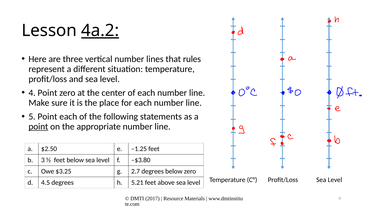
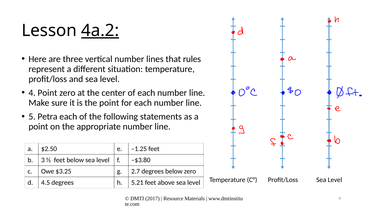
the place: place -> point (109, 103)
5 Point: Point -> Petra (47, 116)
point underline: present -> none (38, 126)
